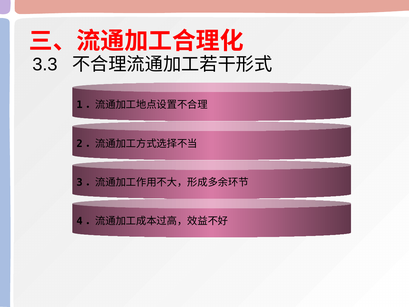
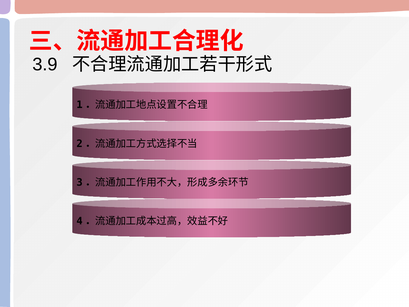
3.3: 3.3 -> 3.9 (45, 65)
